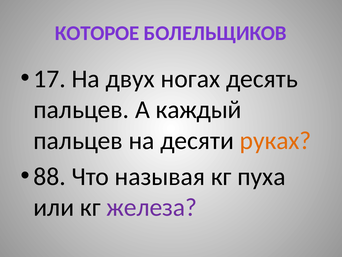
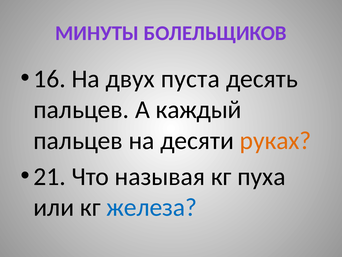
КОТОРОЕ: КОТОРОЕ -> МИНУТЫ (97, 33)
17: 17 -> 16 (50, 79)
ногах: ногах -> пуста (190, 79)
88: 88 -> 21 (50, 176)
железа colour: purple -> blue (152, 207)
